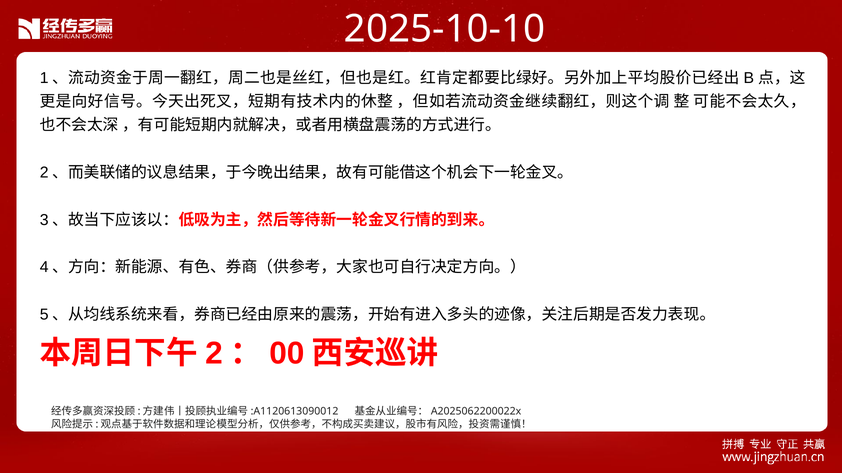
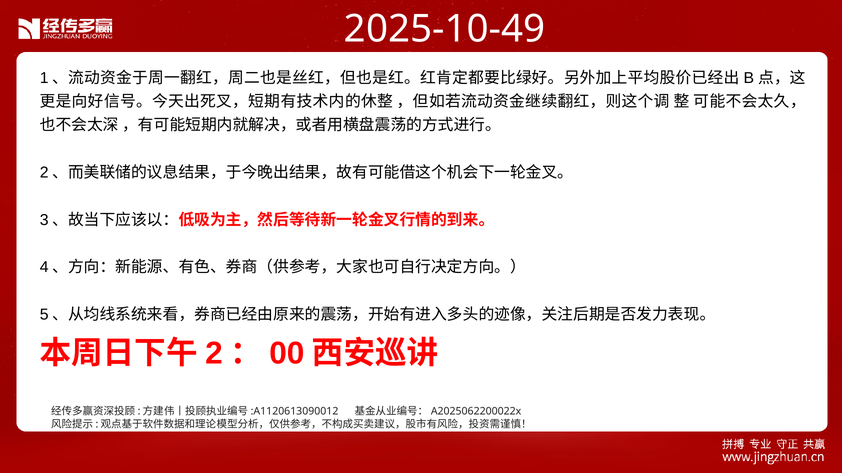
2025-10-10: 2025-10-10 -> 2025-10-49 (445, 29)
